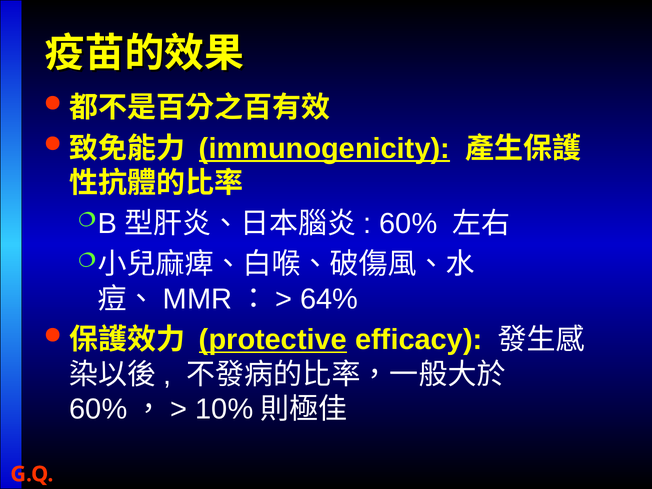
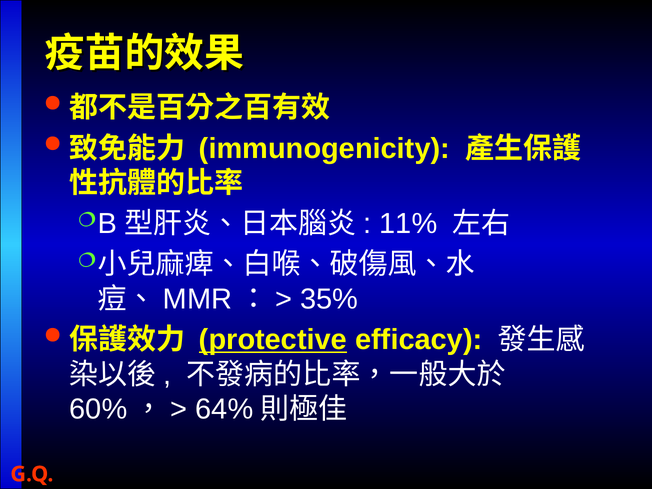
immunogenicity underline: present -> none (324, 148)
60%: 60% -> 11% (408, 224)
64%: 64% -> 35% (329, 299)
10%: 10% -> 64% (224, 409)
